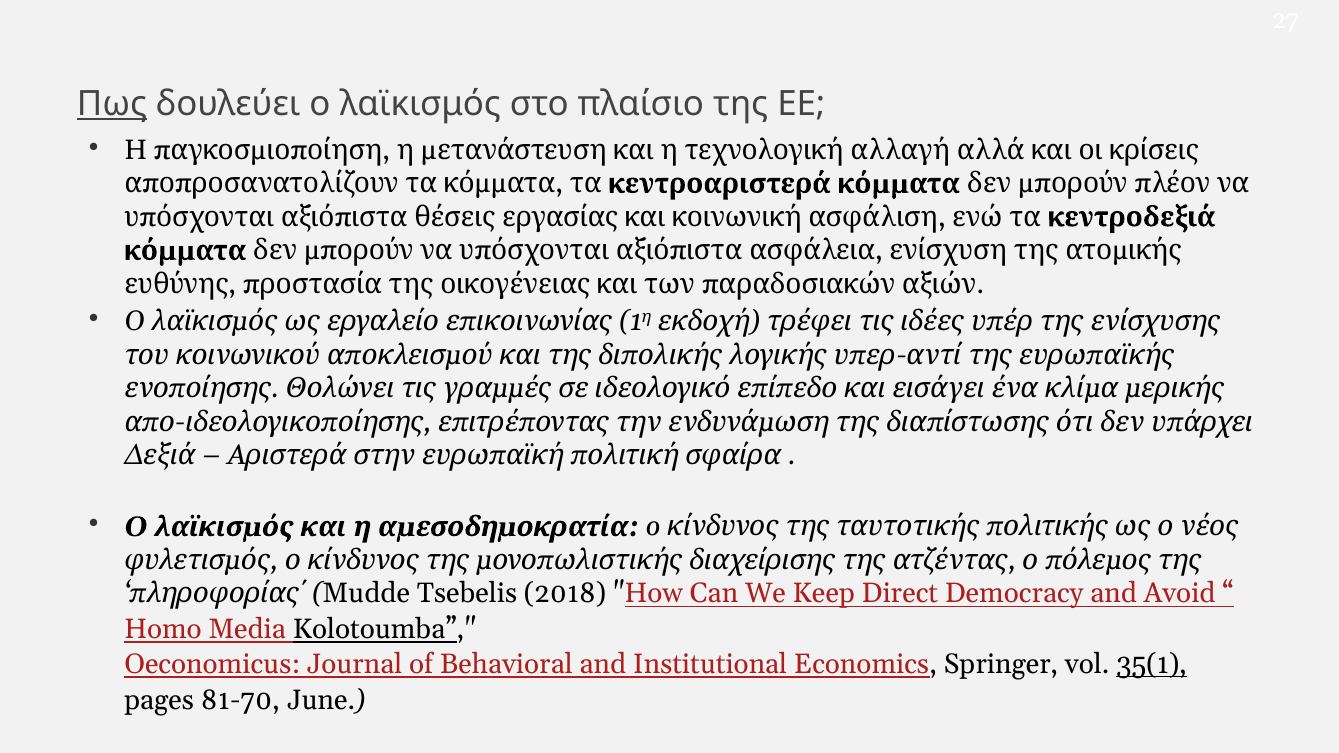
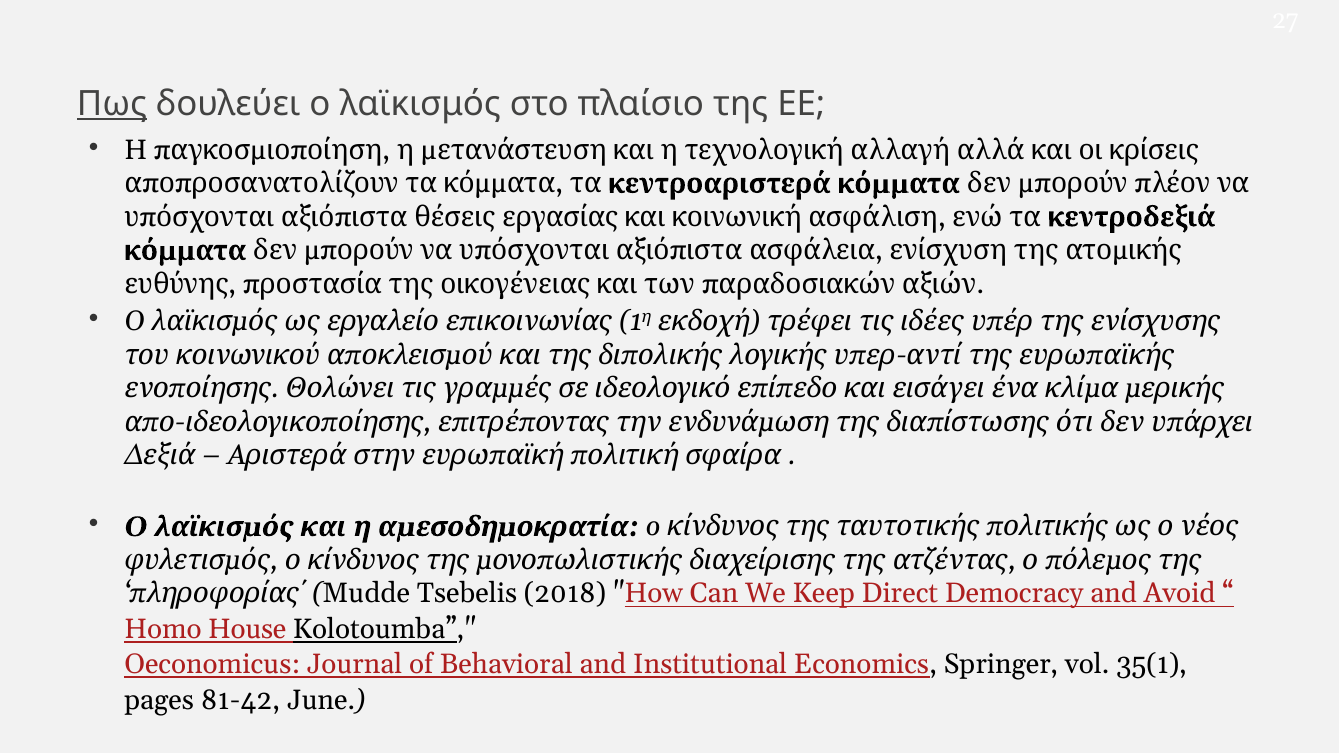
Media: Media -> House (247, 629)
35(1 underline: present -> none (1151, 665)
81-70: 81-70 -> 81-42 (240, 700)
